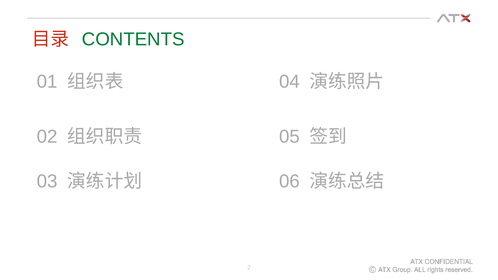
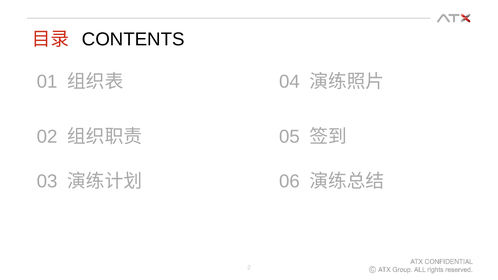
CONTENTS colour: green -> black (133, 39)
